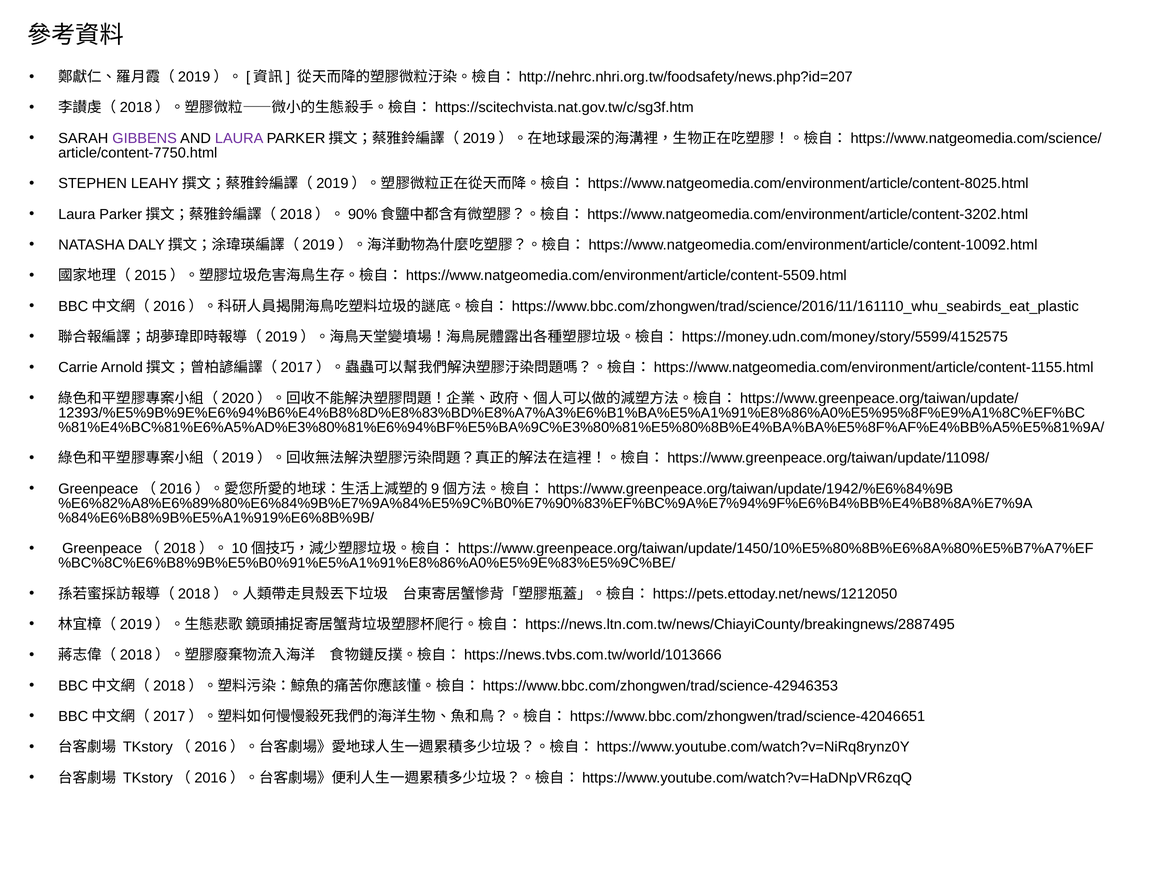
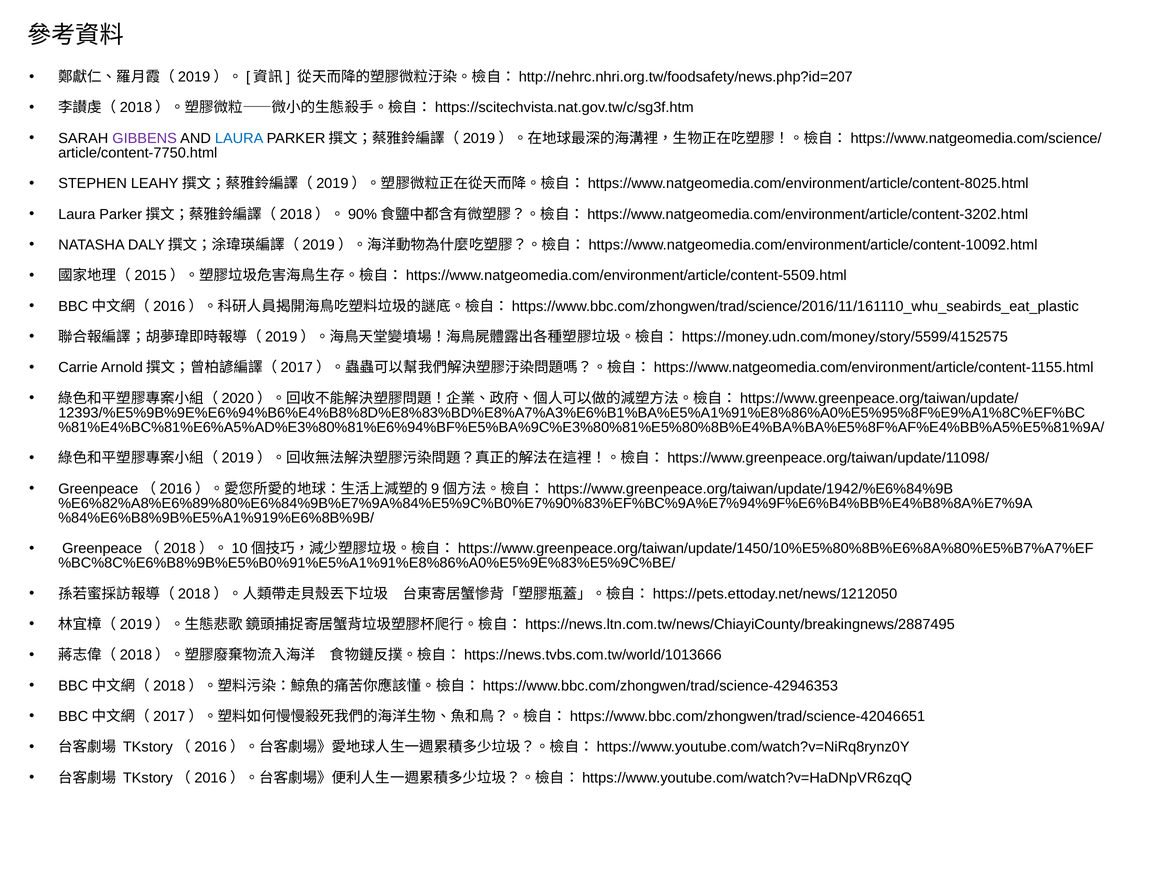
LAURA colour: purple -> blue (239, 138)
